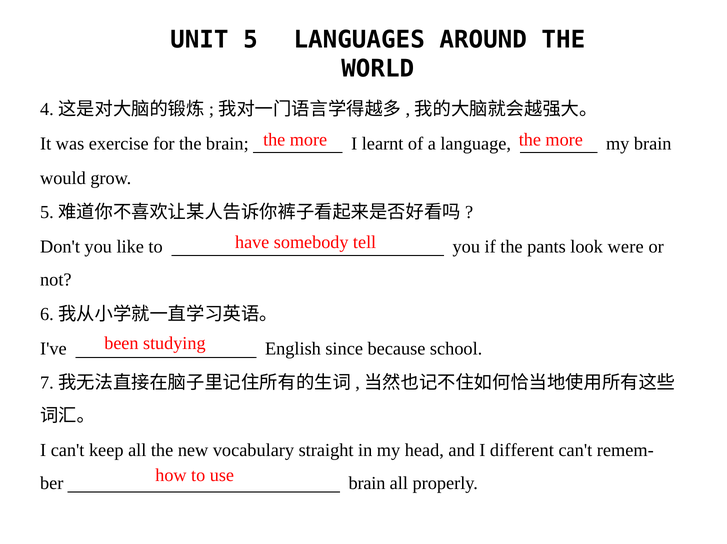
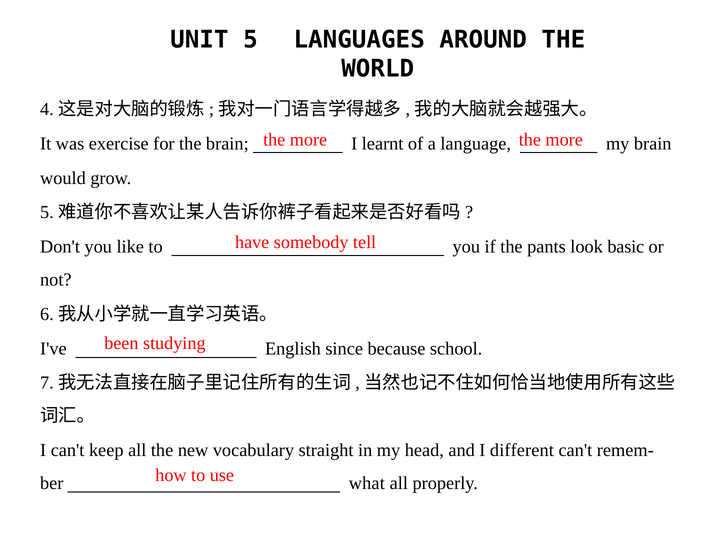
were: were -> basic (626, 247)
ber brain: brain -> what (367, 483)
